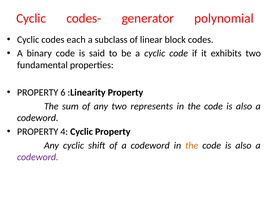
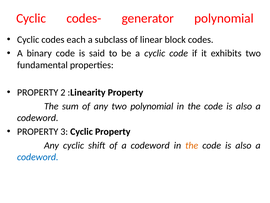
6: 6 -> 2 (63, 92)
two represents: represents -> polynomial (152, 106)
4: 4 -> 3 (64, 131)
codeword colour: purple -> blue (38, 157)
